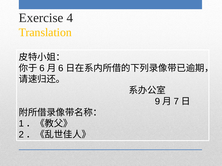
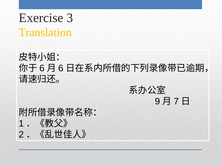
4: 4 -> 3 (70, 18)
